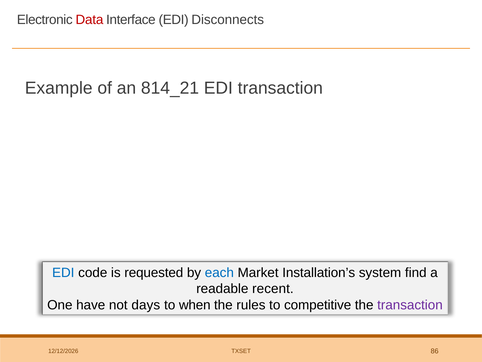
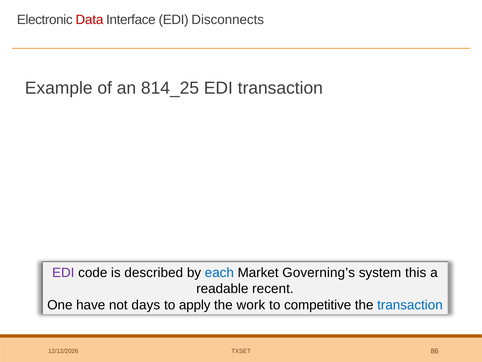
814_21: 814_21 -> 814_25 (170, 88)
EDI colour: blue -> purple (63, 272)
requested: requested -> described (154, 272)
Installation’s: Installation’s -> Governing’s (319, 272)
find: find -> this (416, 272)
when: when -> apply (195, 305)
rules: rules -> work (251, 305)
transaction colour: purple -> blue (410, 305)
